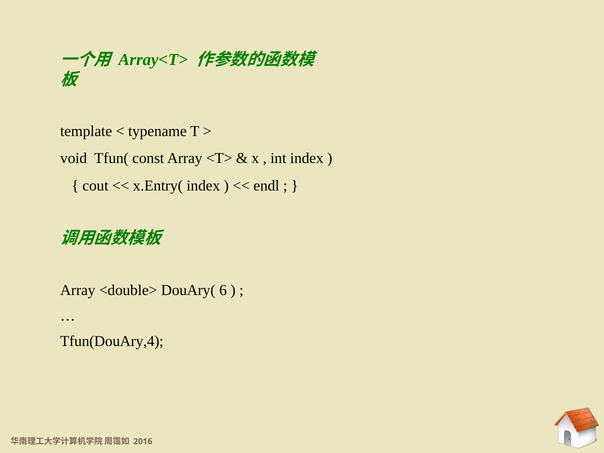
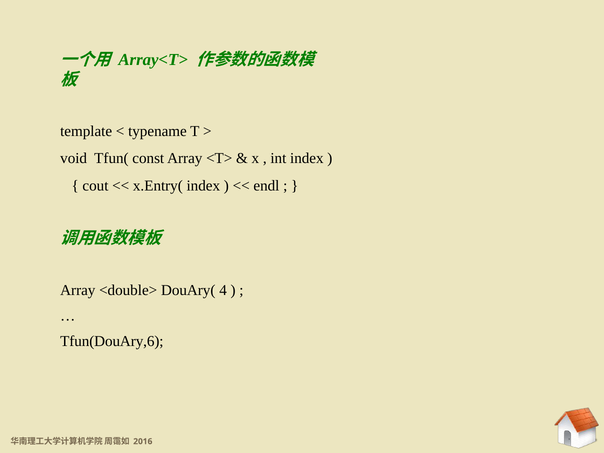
6: 6 -> 4 (223, 290)
Tfun(DouAry,4: Tfun(DouAry,4 -> Tfun(DouAry,6 (112, 341)
